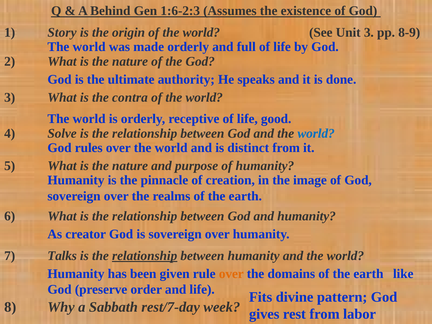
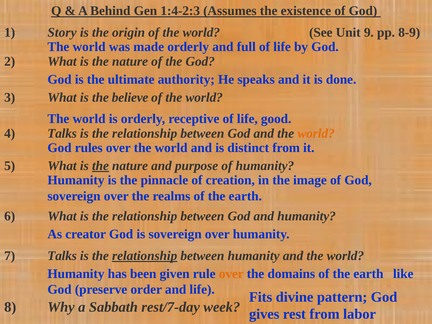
1:6-2:3: 1:6-2:3 -> 1:4-2:3 (180, 11)
Unit 3: 3 -> 9 (369, 33)
contra: contra -> believe (130, 97)
4 Solve: Solve -> Talks (62, 133)
world colour: blue -> orange (316, 133)
the underline: none -> present (100, 166)
